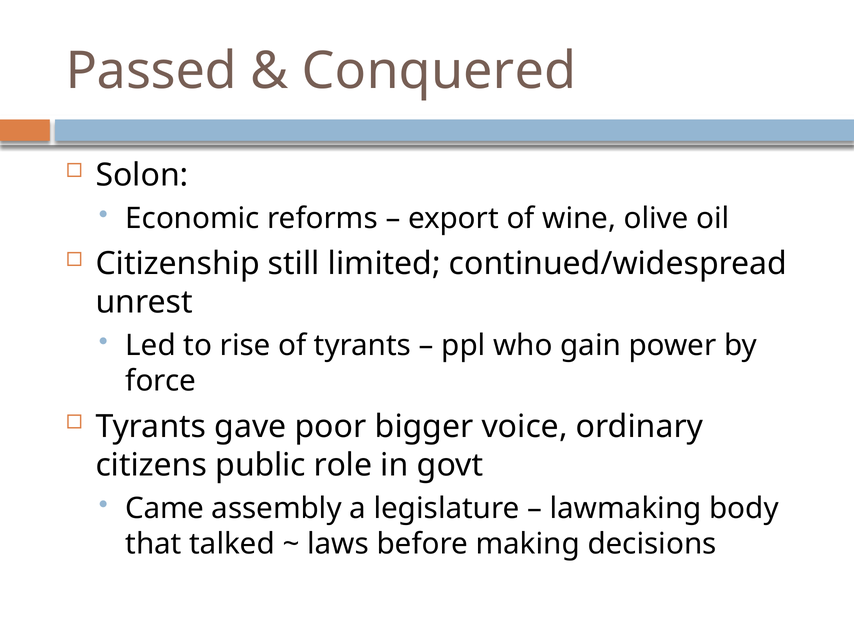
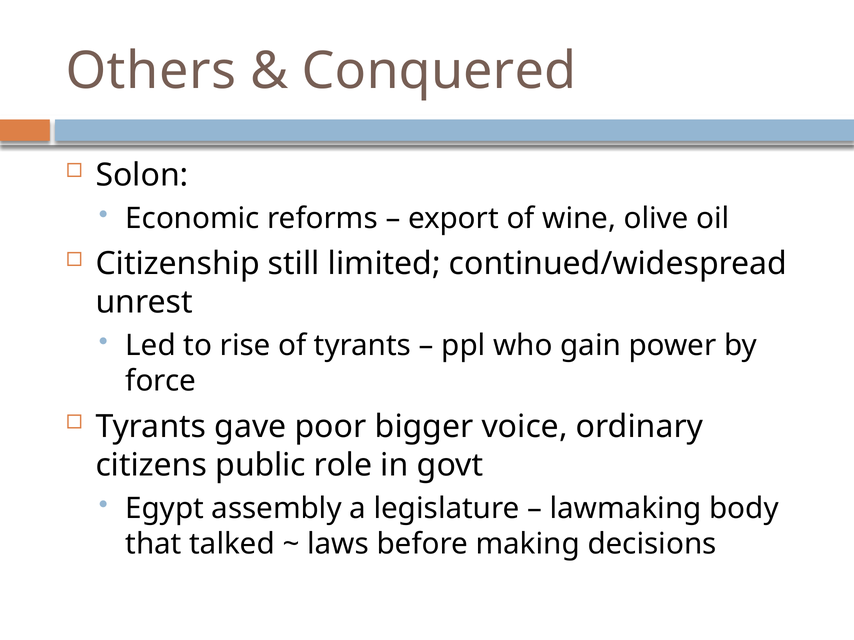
Passed: Passed -> Others (151, 71)
Came: Came -> Egypt (165, 509)
